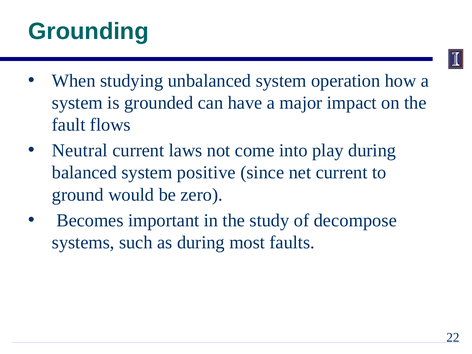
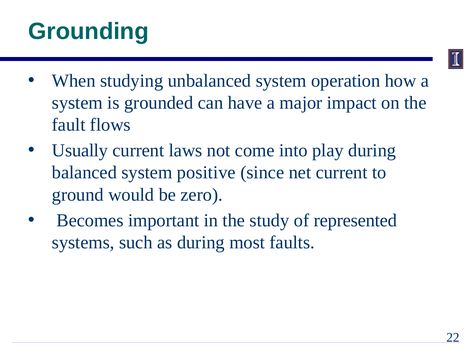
Neutral: Neutral -> Usually (80, 151)
decompose: decompose -> represented (355, 220)
